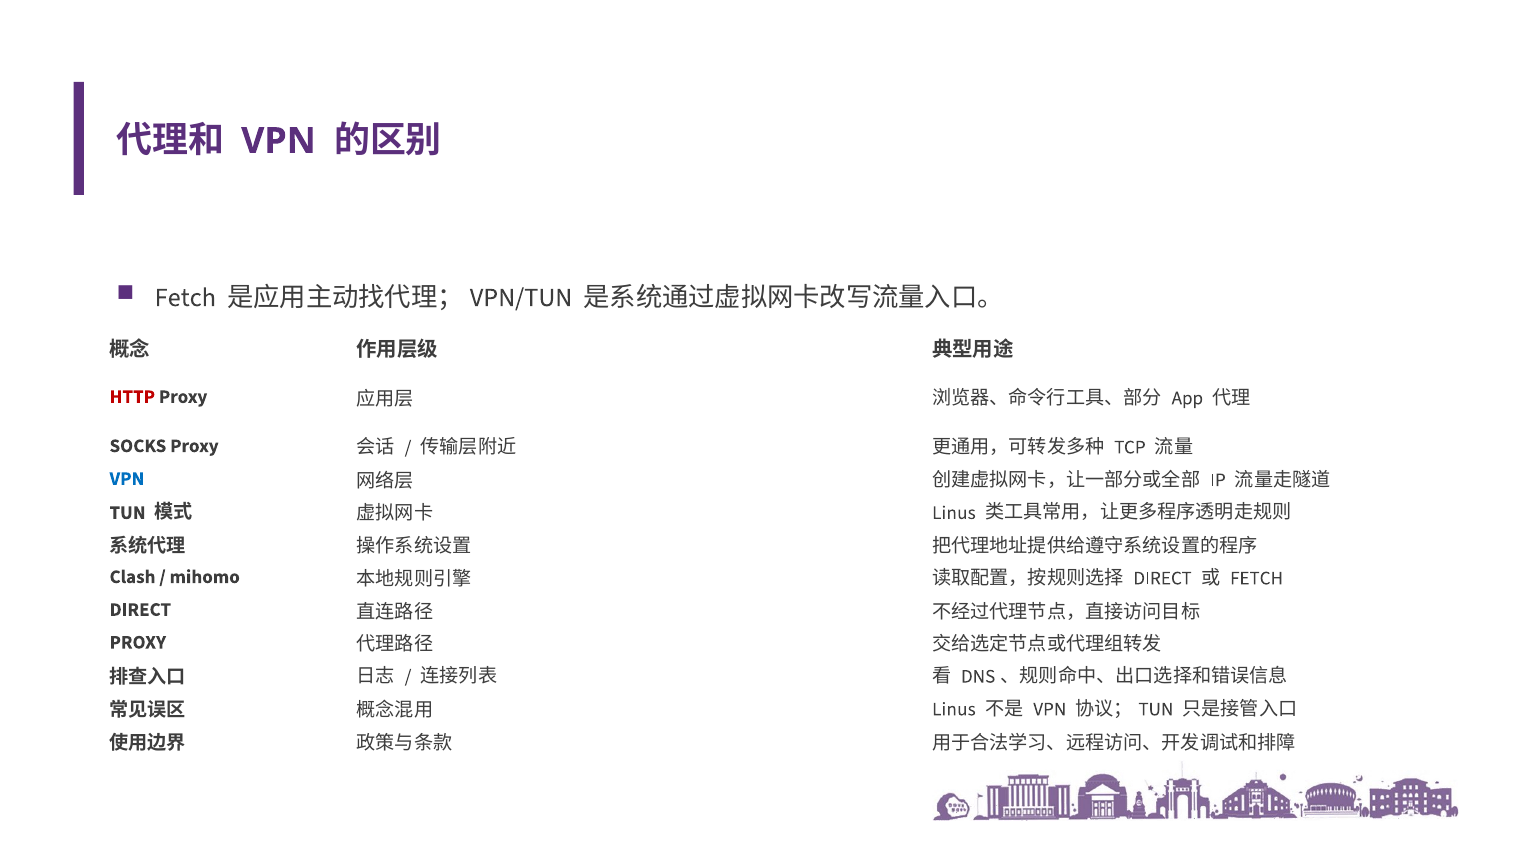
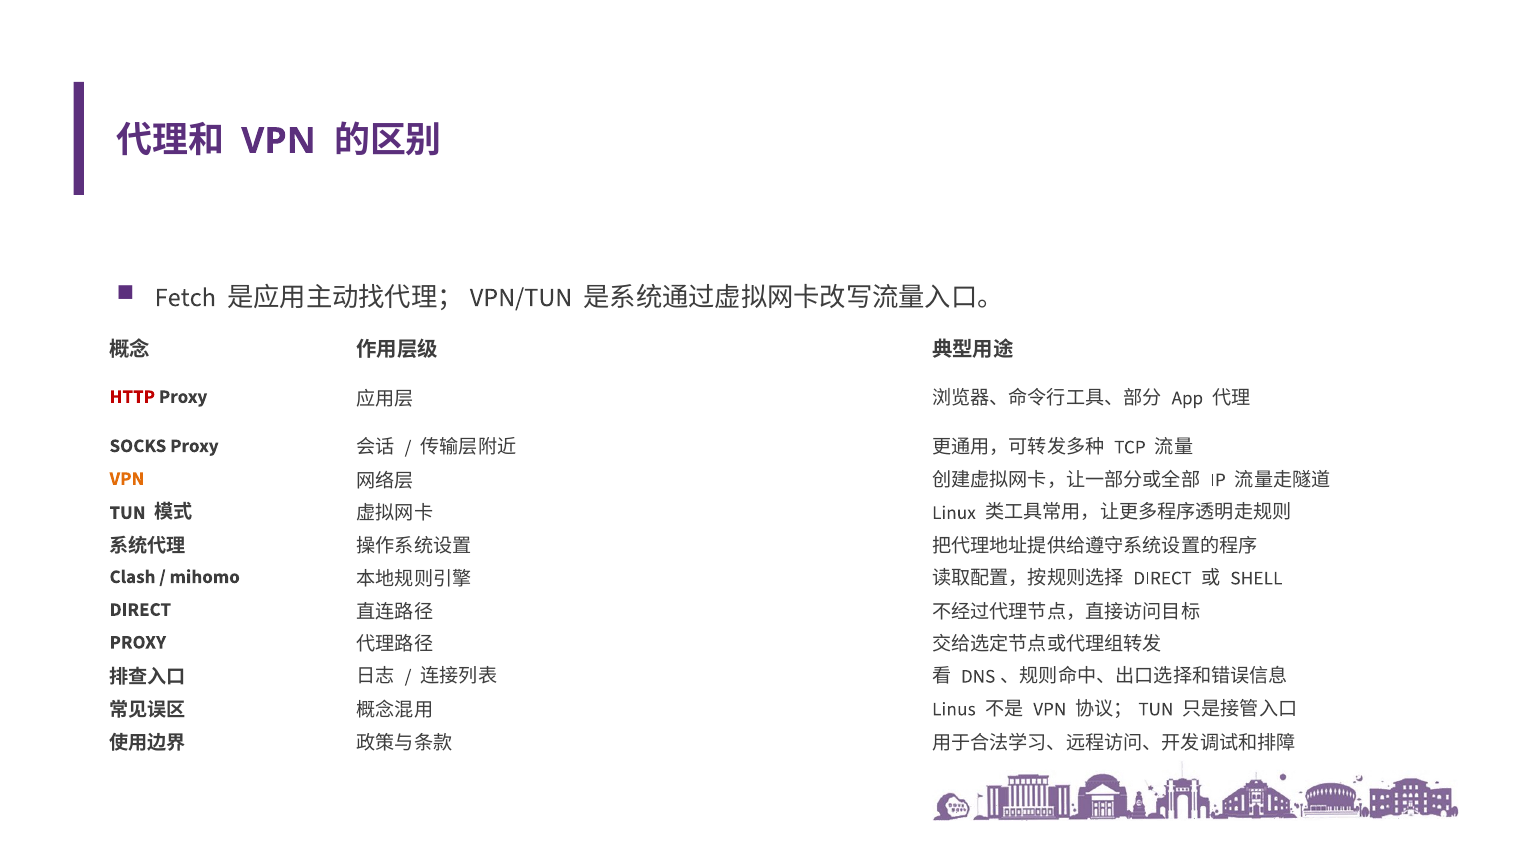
VPN colour: blue -> orange (127, 478)
Linus: Linus -> Linux (954, 512)
FETCH: FETCH -> SHELL (1256, 578)
